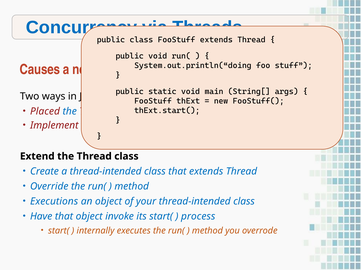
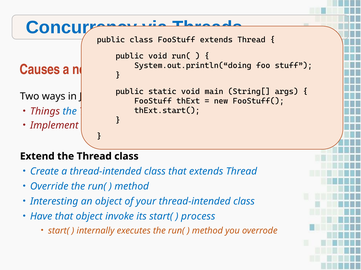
Placed: Placed -> Things (45, 112)
Executions: Executions -> Interesting (54, 202)
